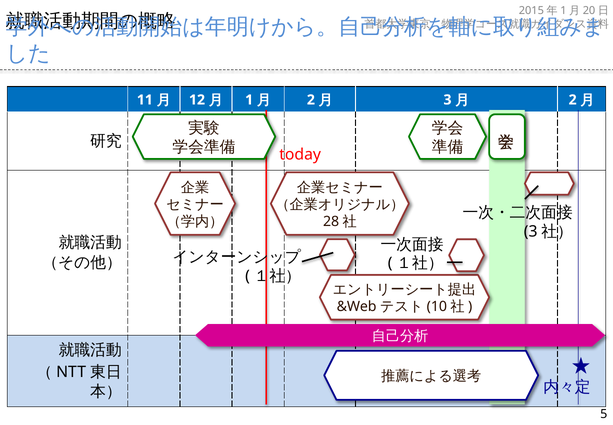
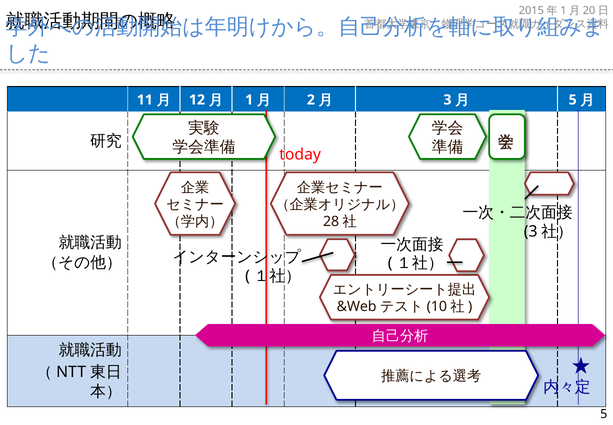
2: 2 -> 5 (573, 100)
